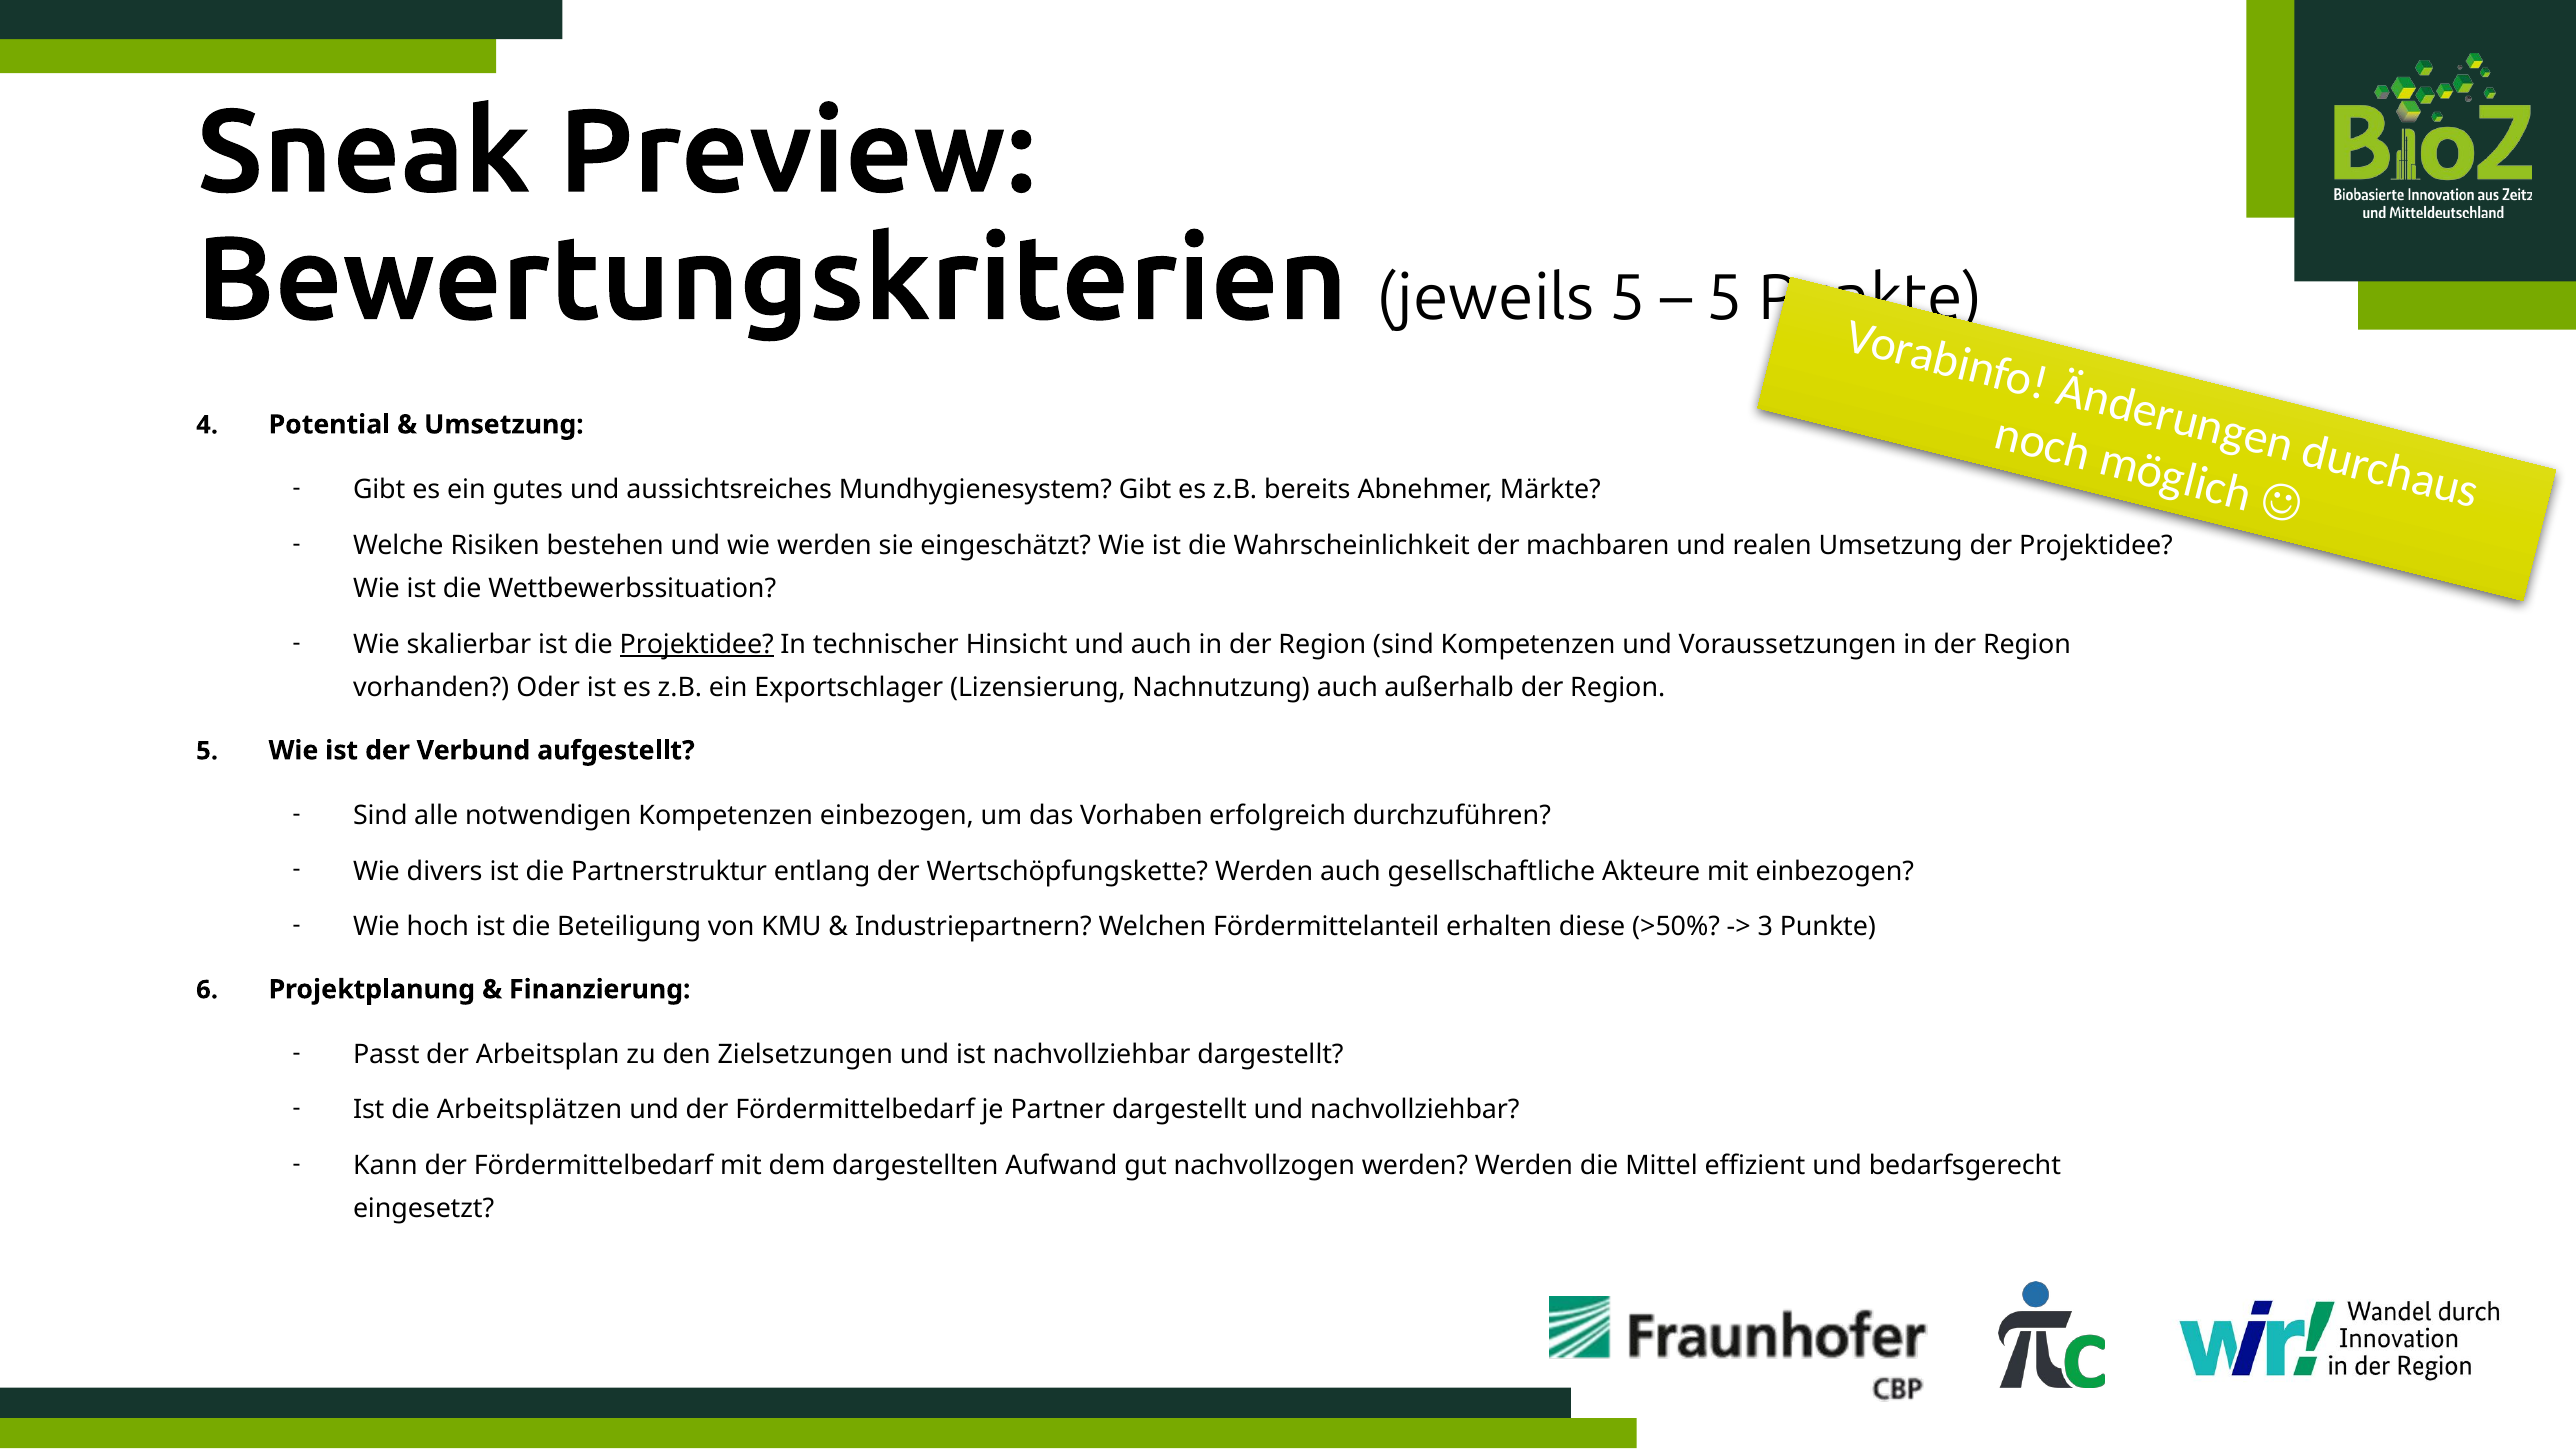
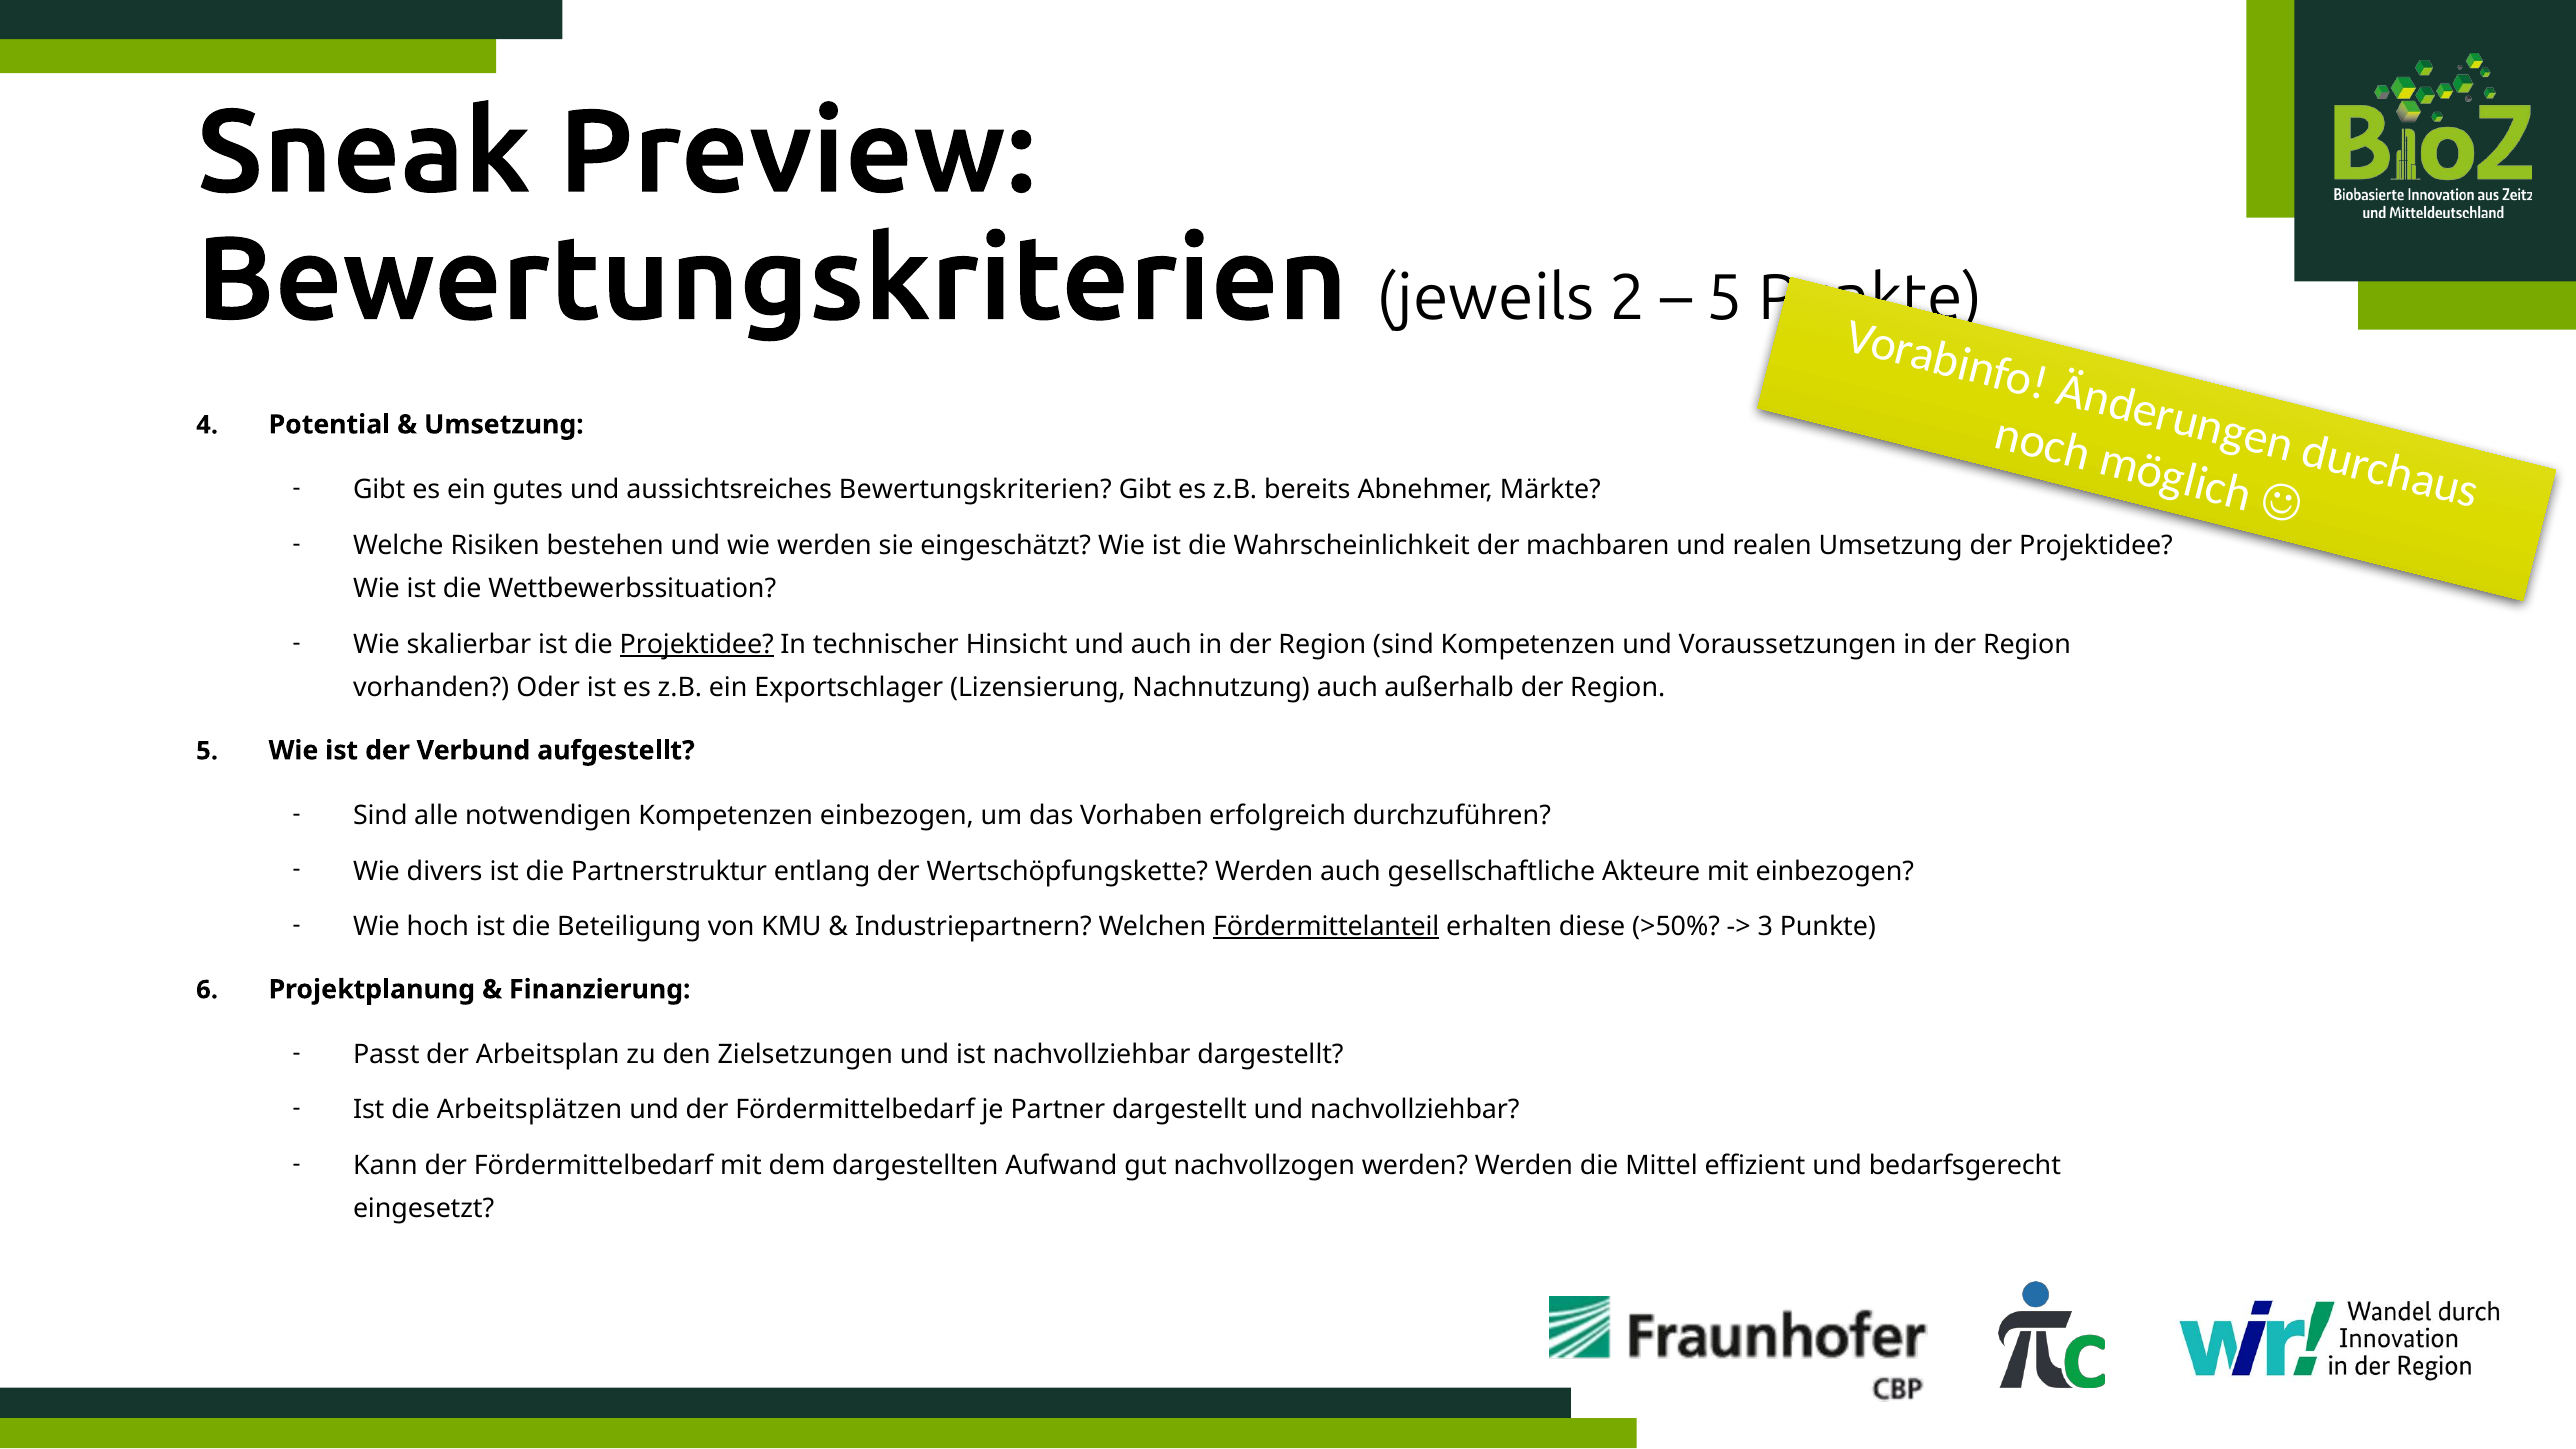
jeweils 5: 5 -> 2 (1628, 298)
aussichtsreiches Mundhygienesystem: Mundhygienesystem -> Bewertungskriterien (975, 490)
Fördermittelanteil underline: none -> present (1326, 927)
